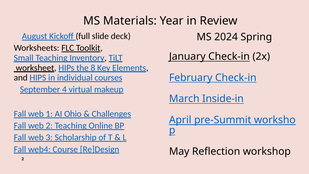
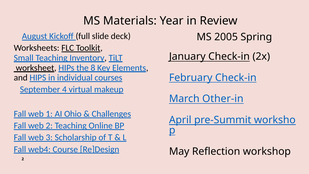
2024: 2024 -> 2005 (226, 37)
Inside-in: Inside-in -> Other-in (223, 99)
